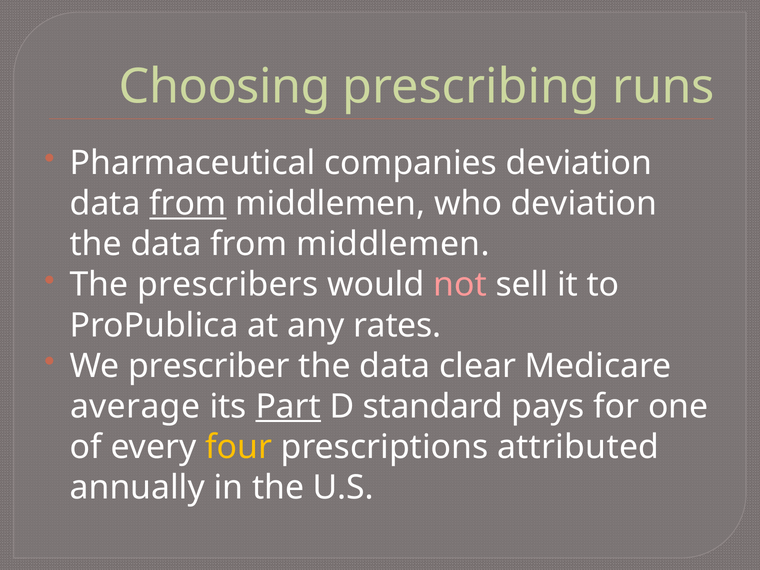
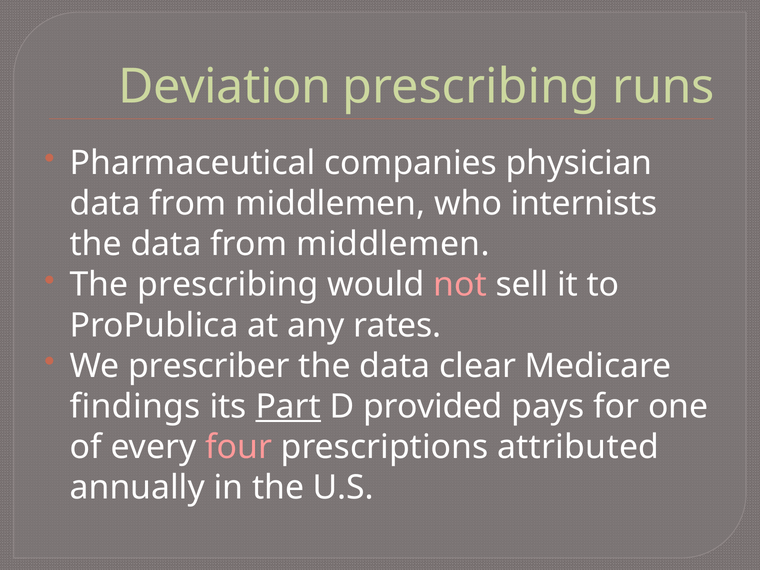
Choosing: Choosing -> Deviation (225, 87)
companies deviation: deviation -> physician (579, 163)
from underline: present -> none (188, 204)
who deviation: deviation -> internists (584, 204)
The prescribers: prescribers -> prescribing (228, 285)
average: average -> findings (135, 406)
standard: standard -> provided (433, 406)
four colour: yellow -> pink (239, 447)
